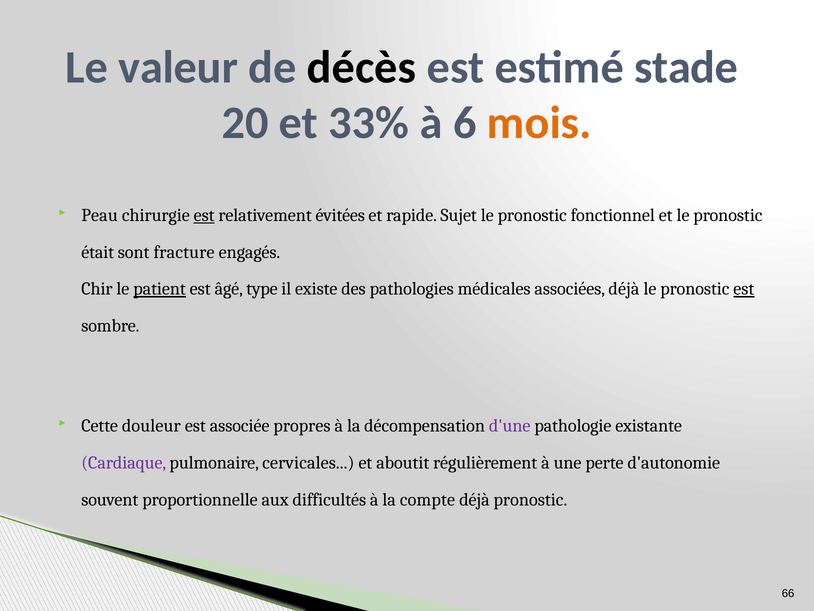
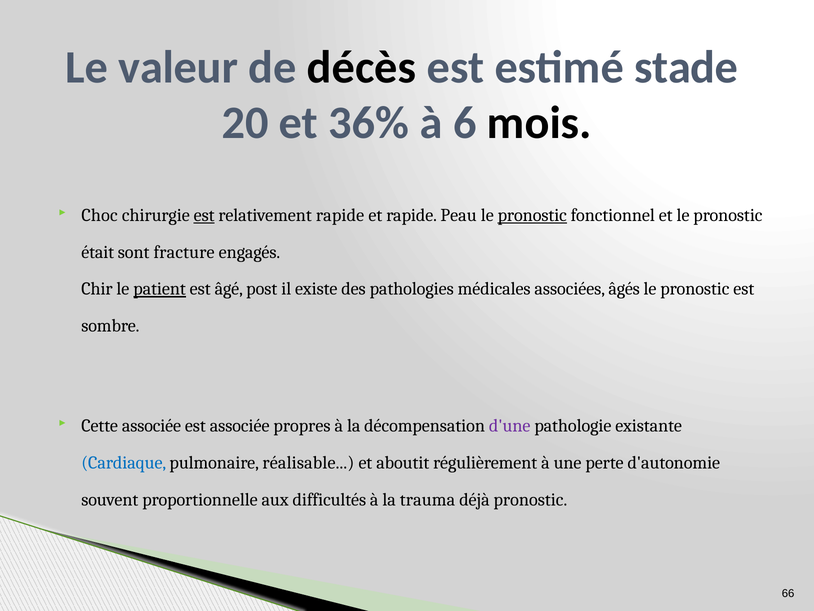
33%: 33% -> 36% (369, 123)
mois colour: orange -> black (539, 123)
Peau: Peau -> Choc (100, 215)
relativement évitées: évitées -> rapide (340, 215)
Sujet: Sujet -> Peau (459, 215)
pronostic underline: none -> present (532, 215)
type: type -> post (262, 289)
associées déjà: déjà -> âgés (624, 289)
est underline: present -> none (744, 289)
Cette douleur: douleur -> associée (151, 426)
Cardiaque colour: purple -> blue (124, 462)
cervicales: cervicales -> réalisable (308, 462)
compte: compte -> trauma (427, 499)
